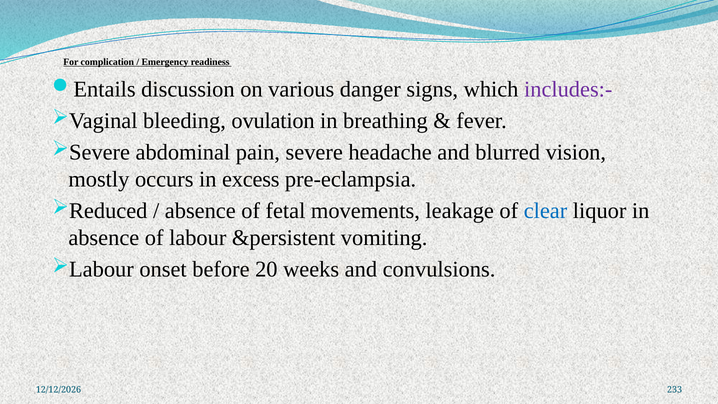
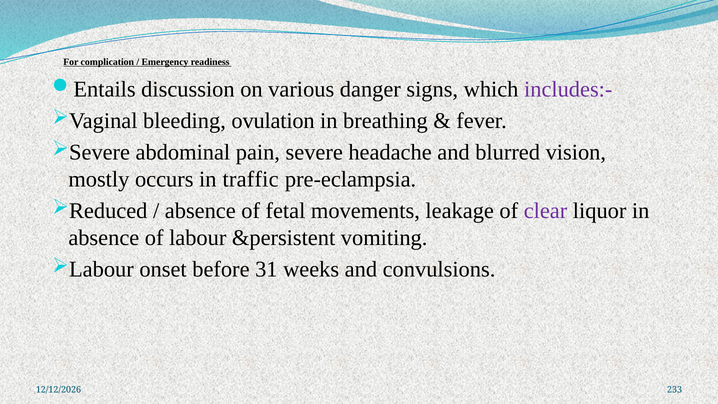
excess: excess -> traffic (251, 179)
clear colour: blue -> purple (545, 211)
20: 20 -> 31 (266, 269)
